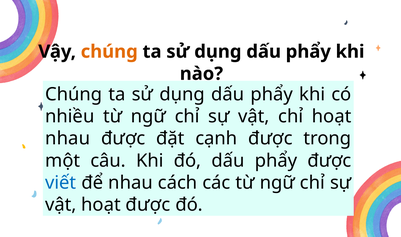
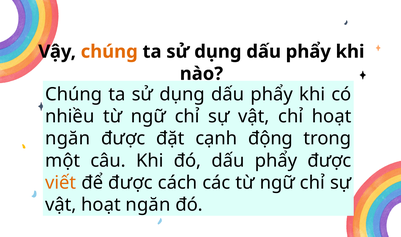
nhau: nhau -> ngăn (68, 138)
cạnh được: được -> động (271, 138)
viết colour: blue -> orange (61, 183)
để nhau: nhau -> được (130, 183)
vật hoạt được: được -> ngăn (148, 205)
